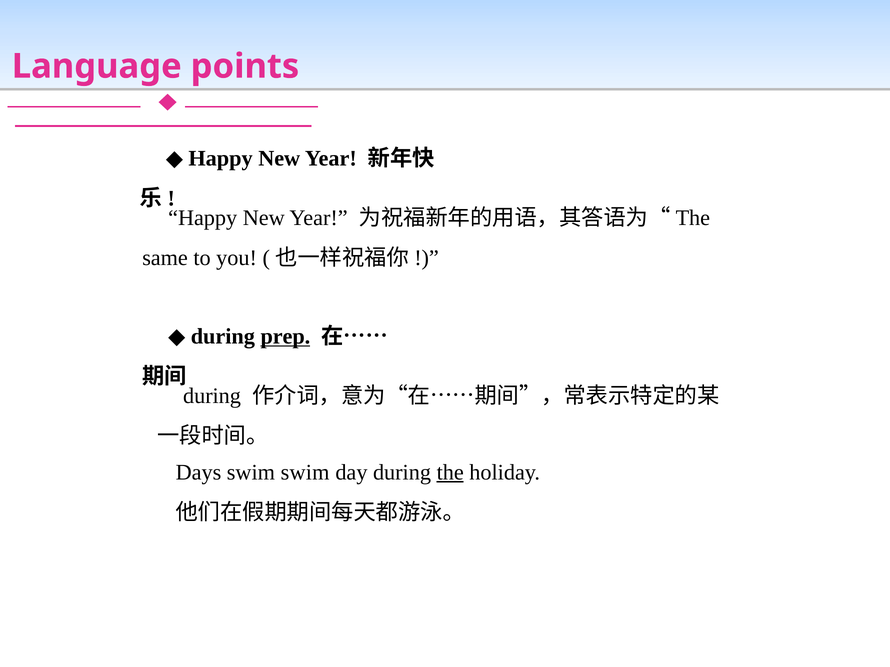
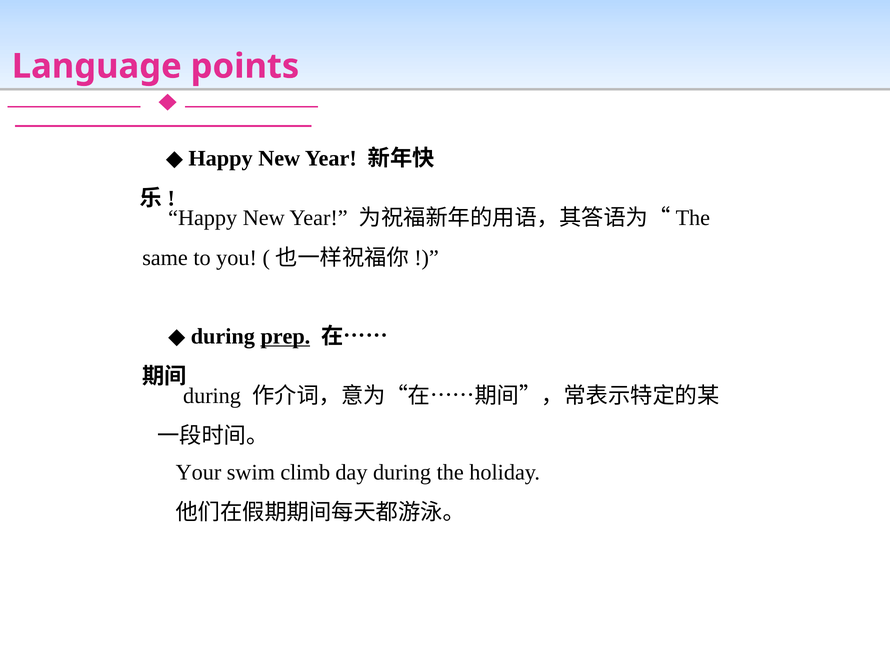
Days: Days -> Your (198, 473)
swim swim: swim -> climb (305, 473)
the underline: present -> none (450, 473)
